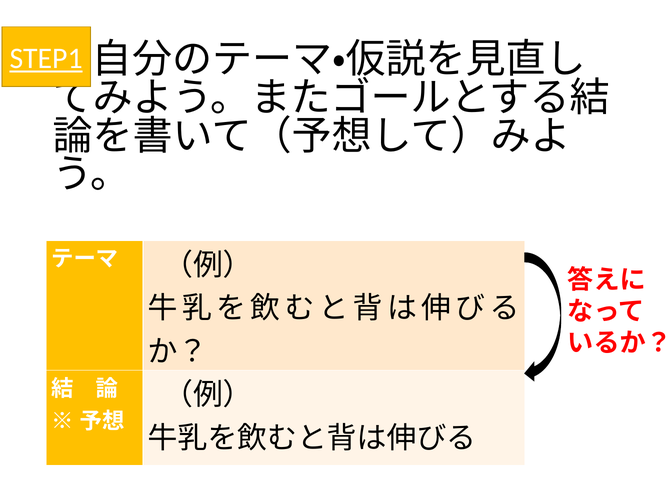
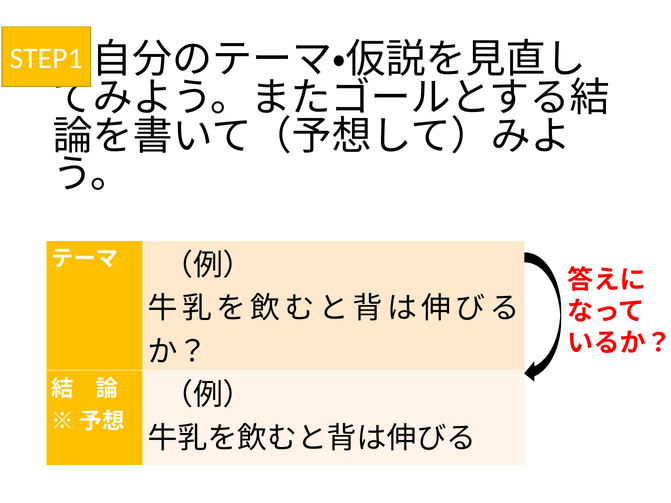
STEP1 underline: present -> none (46, 59)
